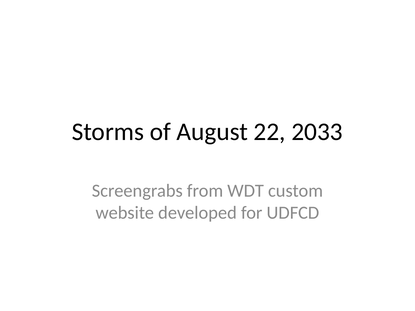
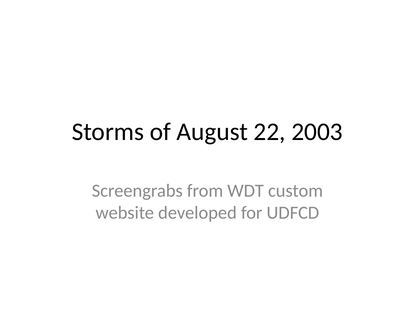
2033: 2033 -> 2003 (317, 132)
